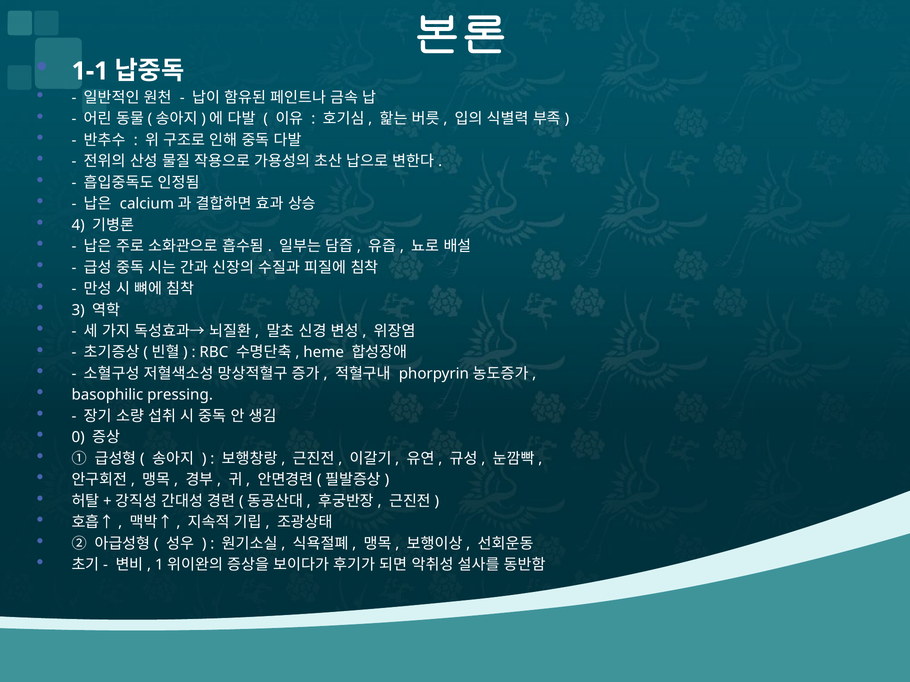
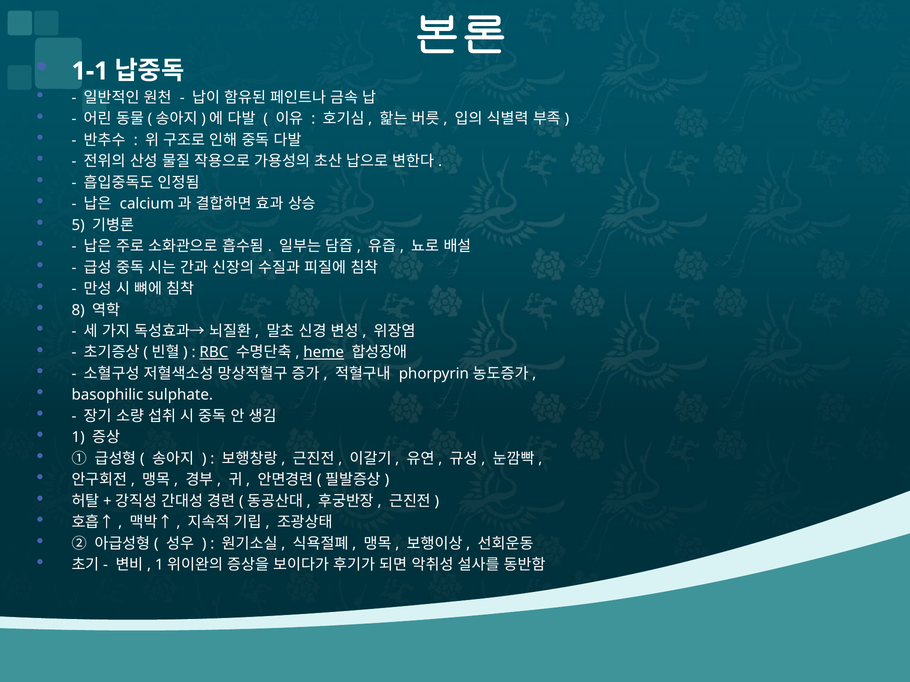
4: 4 -> 5 (78, 225)
3: 3 -> 8 (78, 310)
RBC underline: none -> present (214, 353)
heme underline: none -> present (324, 353)
pressing: pressing -> sulphate (180, 395)
0: 0 -> 1 (78, 438)
